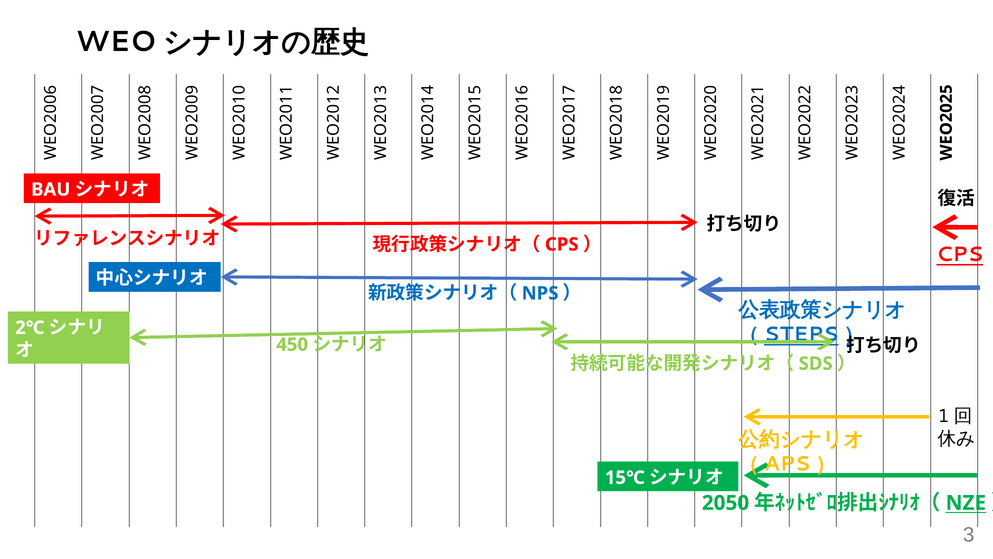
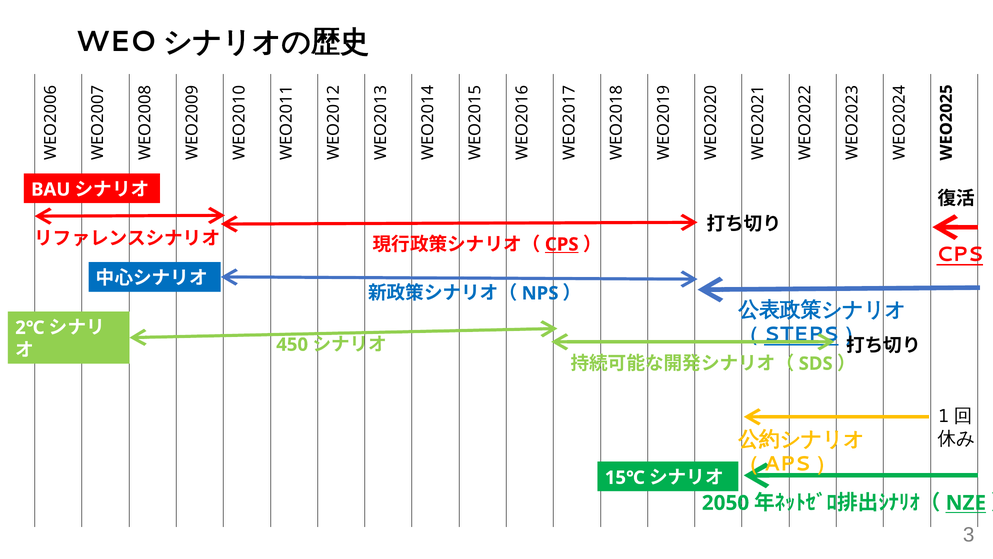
CPS underline: none -> present (562, 244)
